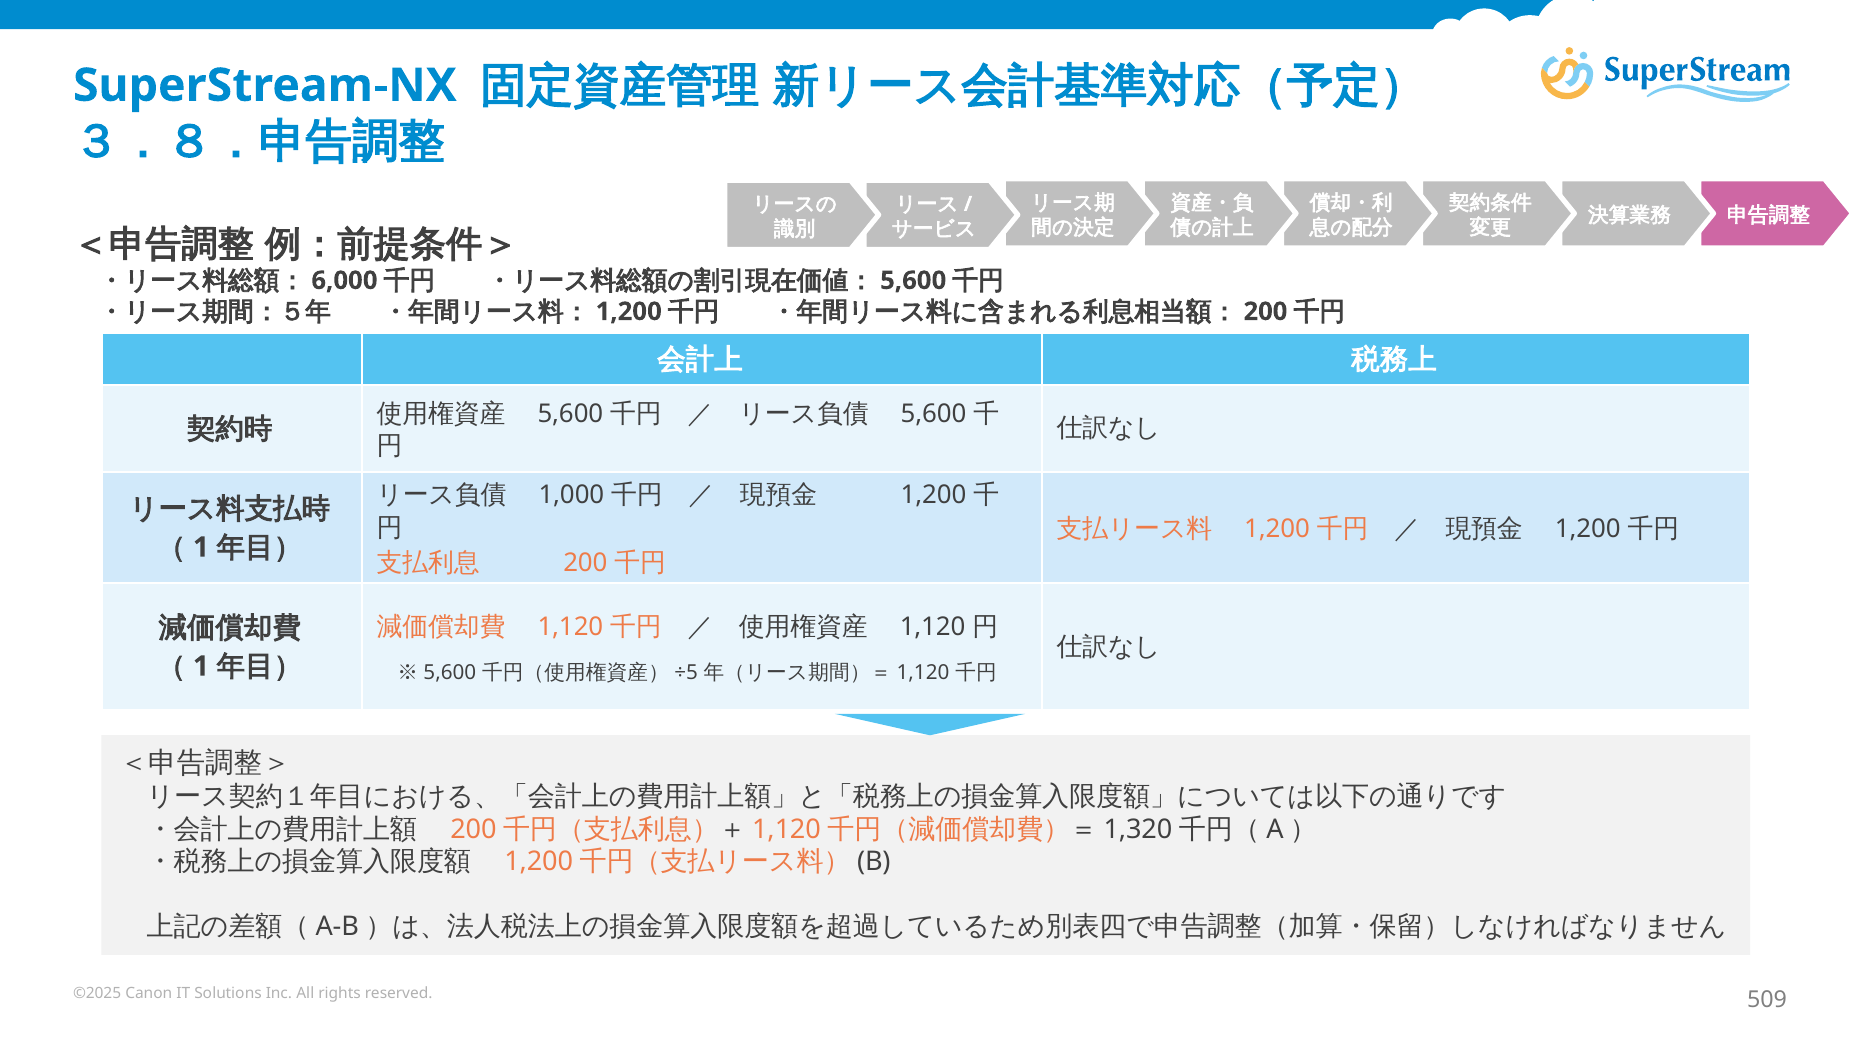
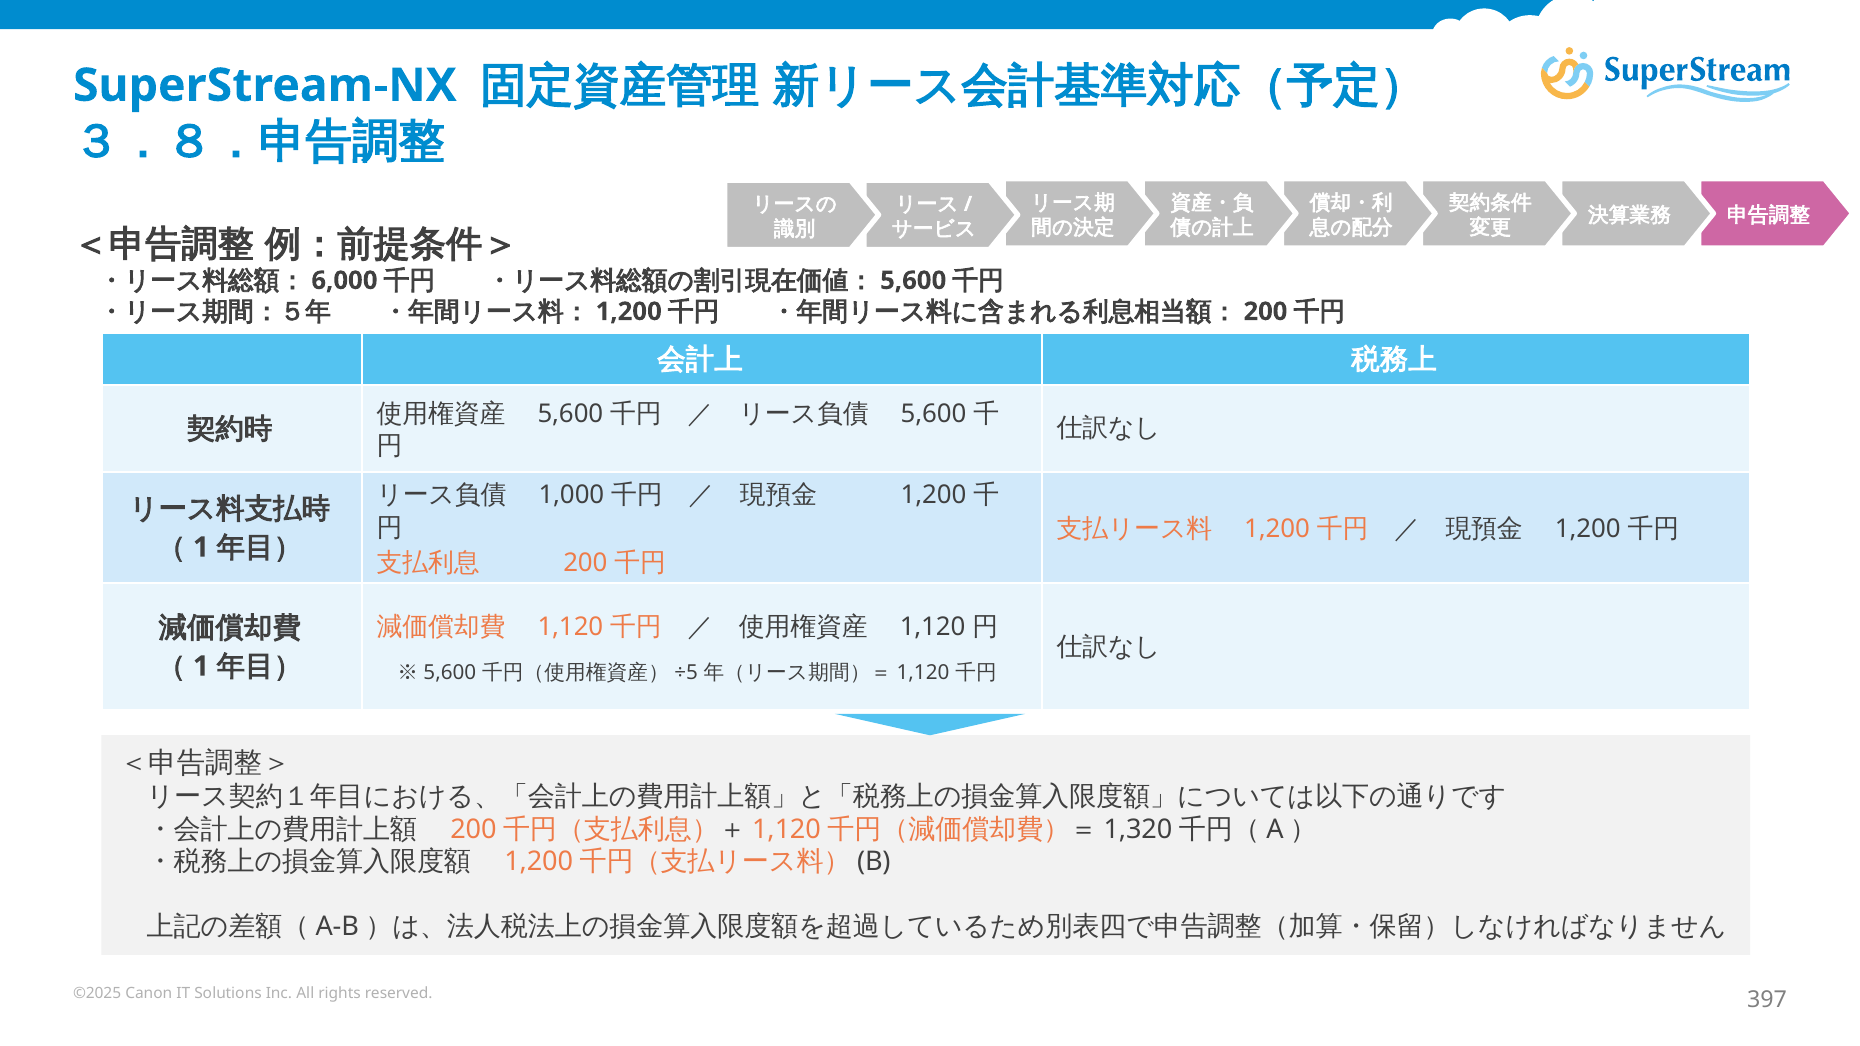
509: 509 -> 397 (1767, 1000)
